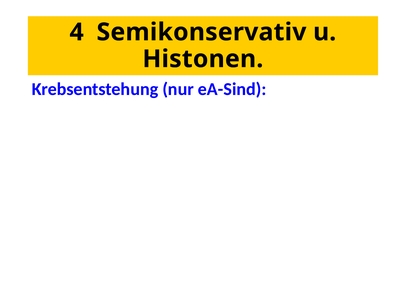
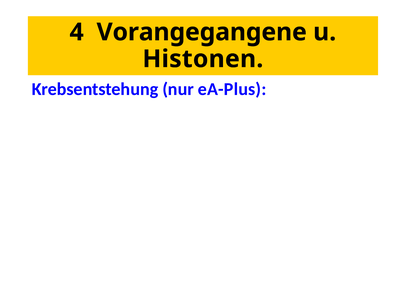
Semikonservativ: Semikonservativ -> Vorangegangene (202, 32)
eA-Sind: eA-Sind -> eA-Plus (232, 89)
